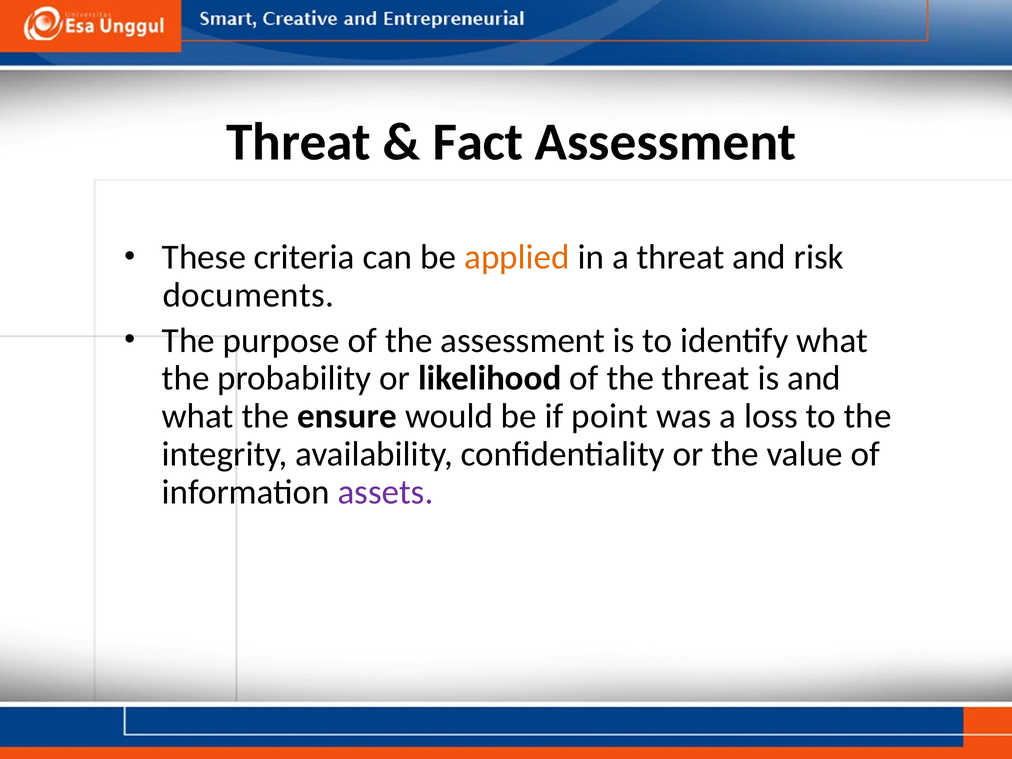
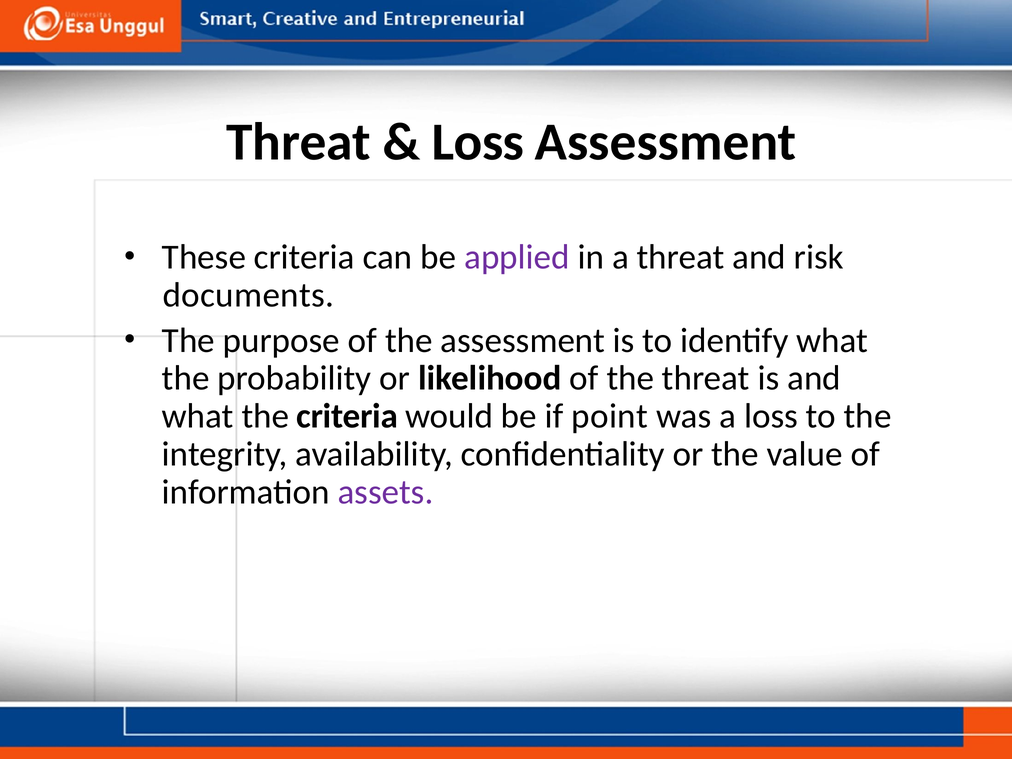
Fact: Fact -> Loss (478, 142)
applied colour: orange -> purple (517, 257)
the ensure: ensure -> criteria (347, 416)
